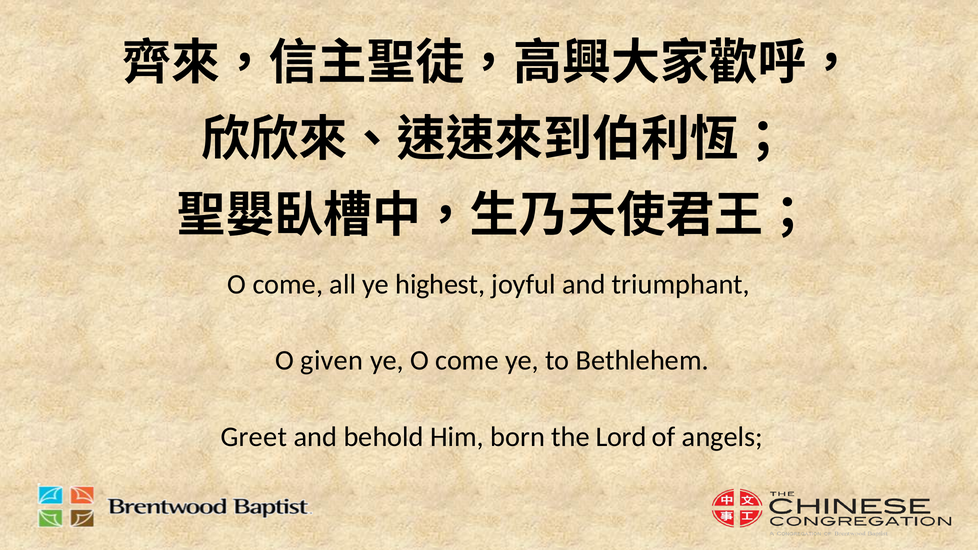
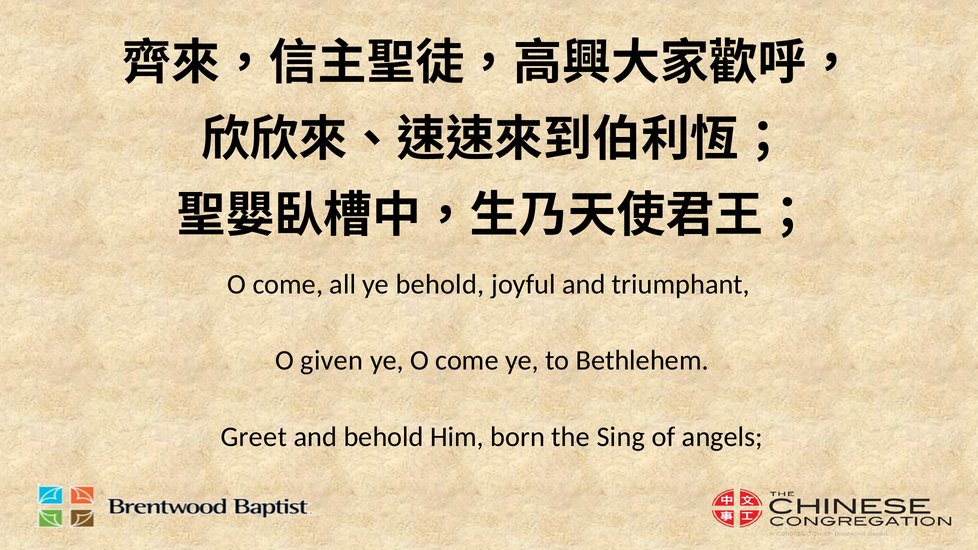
ye highest: highest -> behold (440, 284)
Lord: Lord -> Sing (621, 437)
